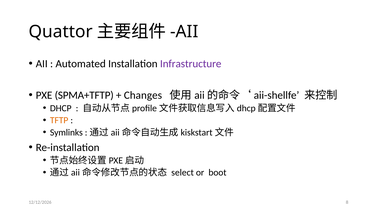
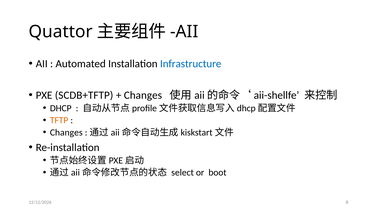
Infrastructure colour: purple -> blue (191, 64)
SPMA+TFTP: SPMA+TFTP -> SCDB+TFTP (84, 95)
Symlinks: Symlinks -> Changes (66, 133)
